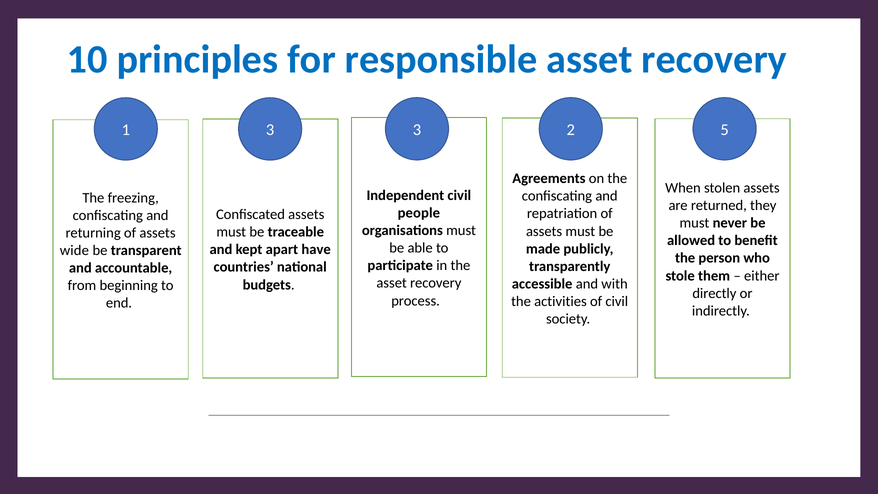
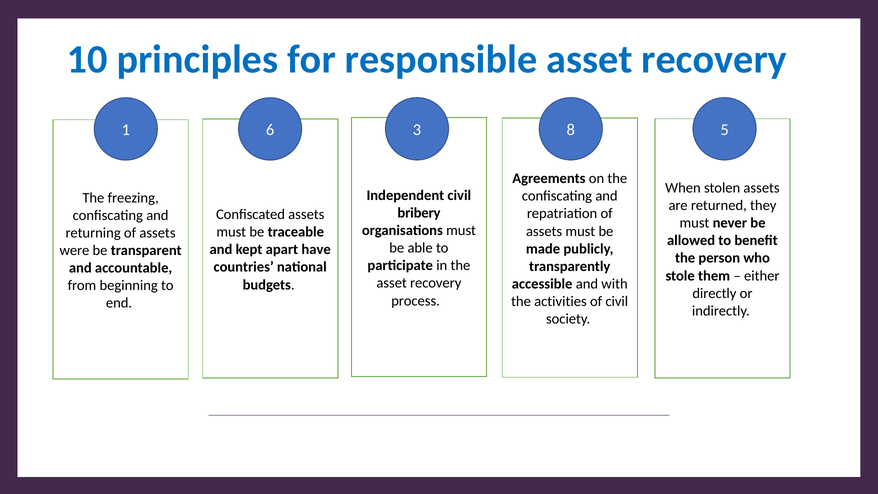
1 3: 3 -> 6 (270, 130)
2: 2 -> 8 (571, 130)
people: people -> bribery (419, 213)
wide: wide -> were (74, 250)
